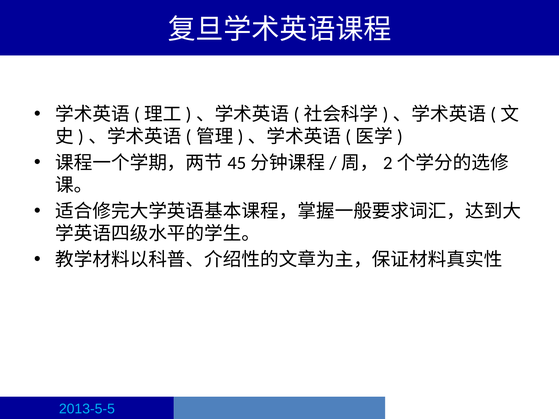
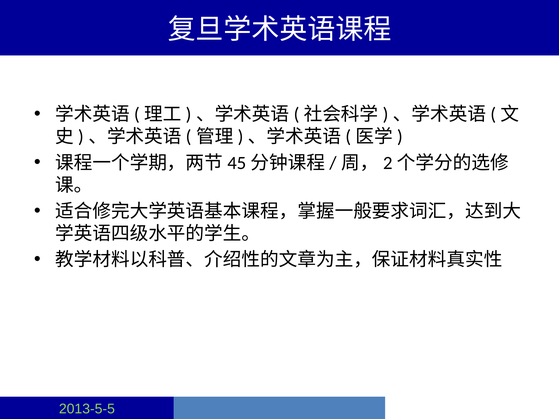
2013-5-5 colour: light blue -> light green (87, 409)
